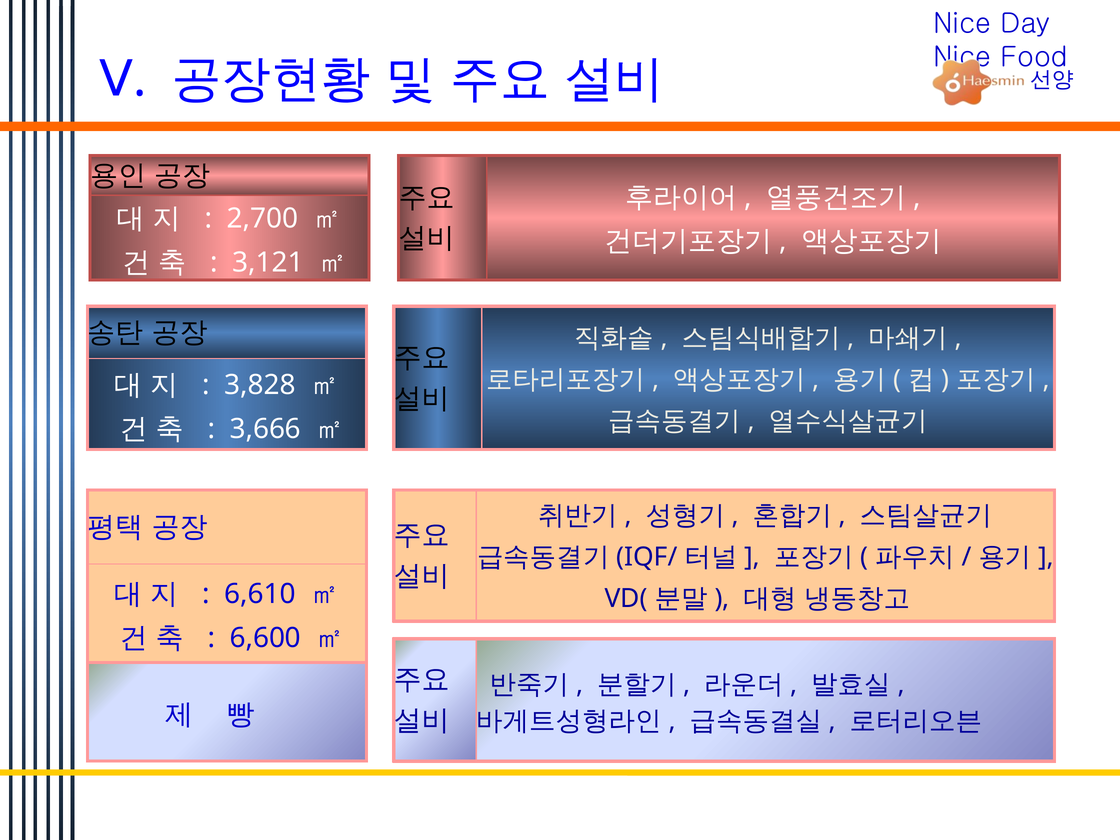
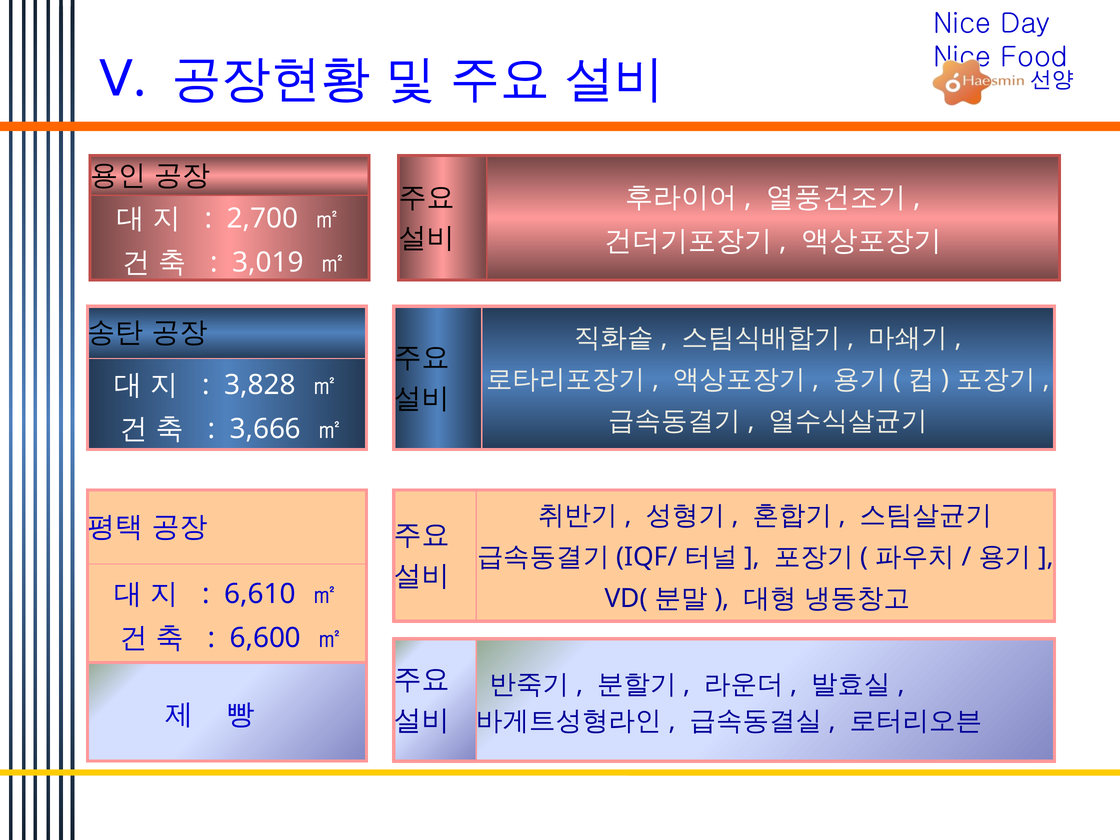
3,121: 3,121 -> 3,019 (268, 263)
